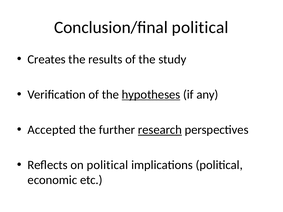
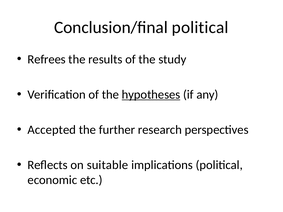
Creates: Creates -> Refrees (47, 59)
research underline: present -> none (160, 130)
on political: political -> suitable (107, 165)
